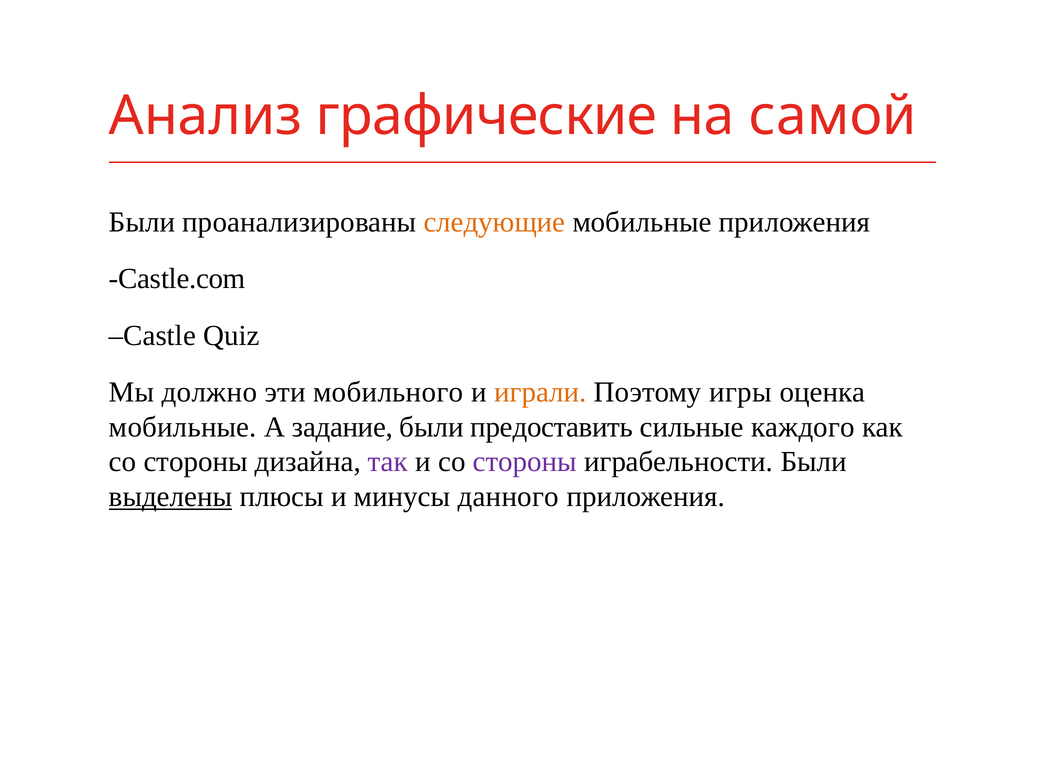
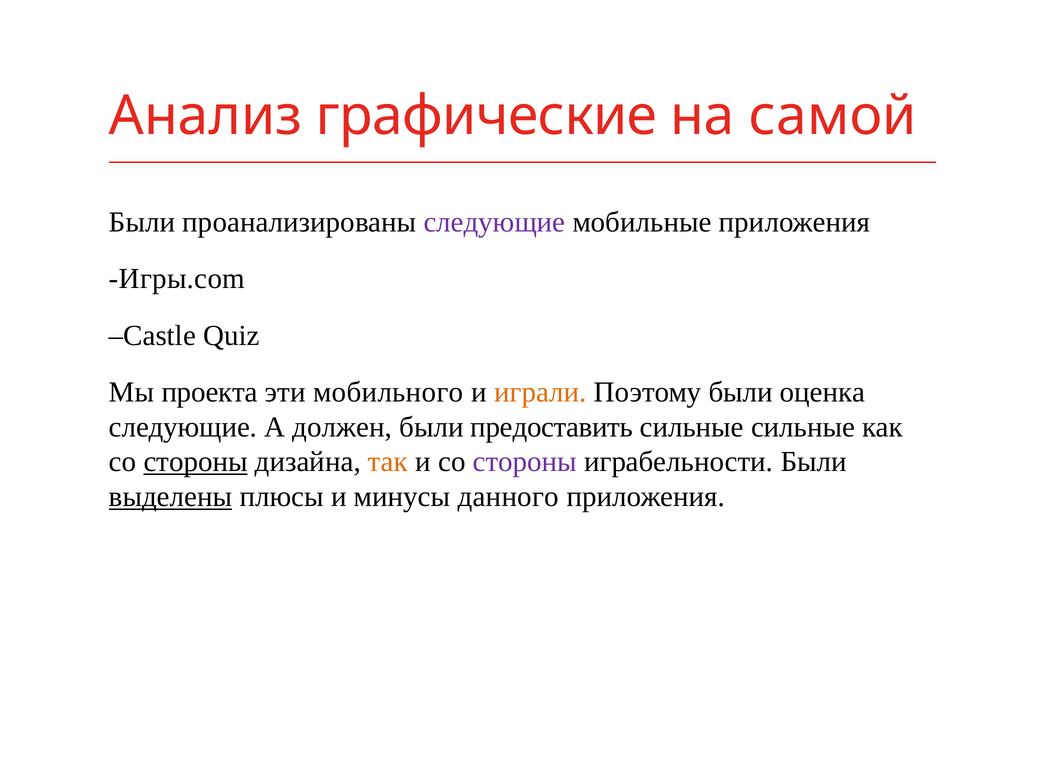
следующие colour: orange -> purple (494, 222)
Castle.com: Castle.com -> Игры.com (177, 279)
должно: должно -> проекта (210, 392)
Поэтому игры: игры -> были (741, 392)
мобильные: мобильные -> следующие (183, 427)
задание: задание -> должен (342, 427)
сильные каждого: каждого -> сильные (803, 427)
стороны underline: none -> present (196, 462)
так colour: purple -> orange (388, 462)
